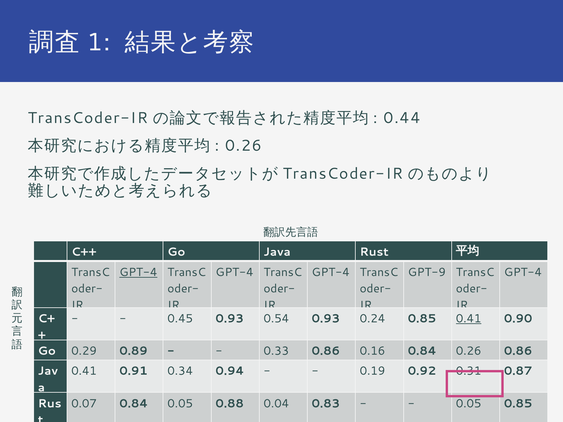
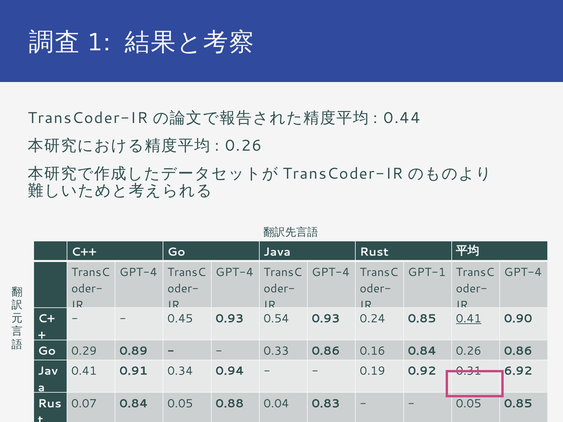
GPT-4 underline: present -> none (138, 272)
GPT-9: GPT-9 -> GPT-1 (427, 272)
0.87: 0.87 -> 6.92 (518, 371)
